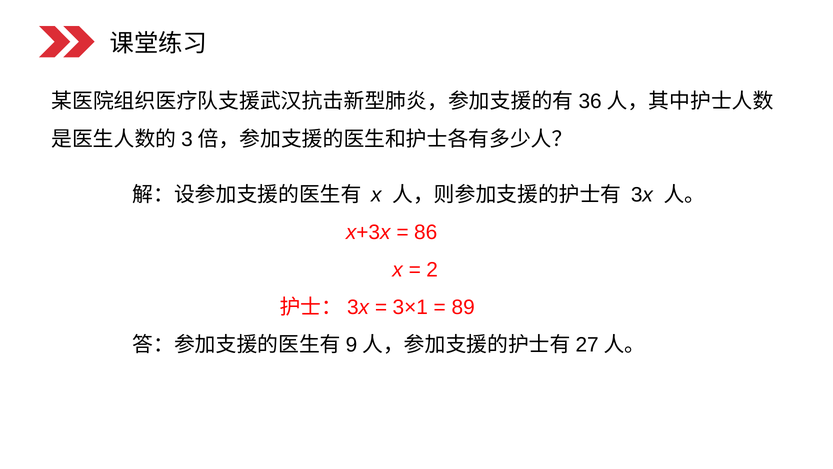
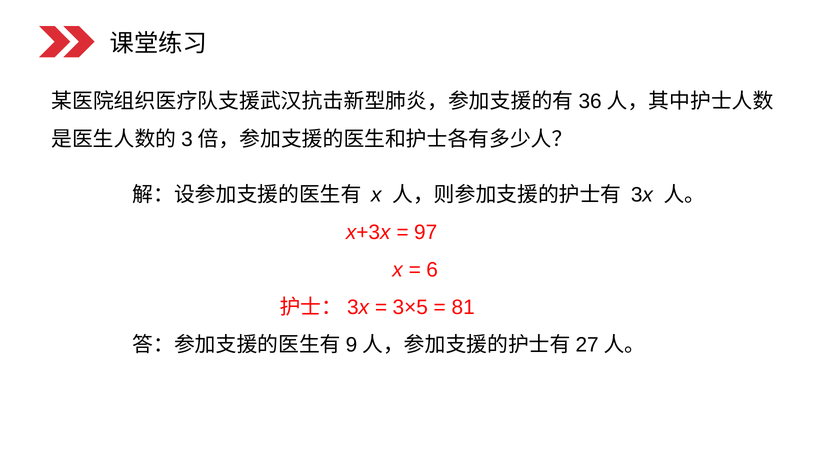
86: 86 -> 97 (426, 232)
2: 2 -> 6 (432, 270)
3×1: 3×1 -> 3×5 (410, 307)
89: 89 -> 81 (463, 307)
